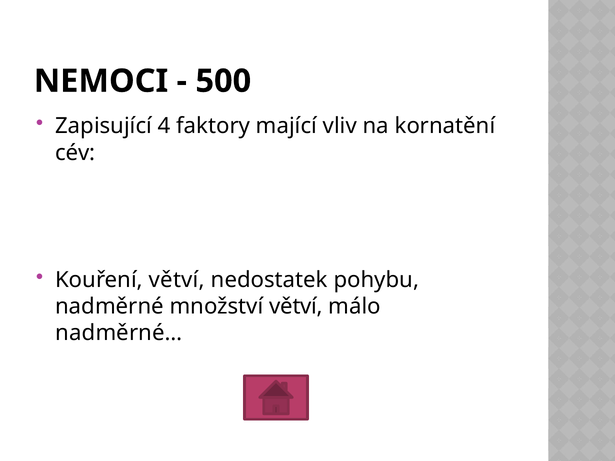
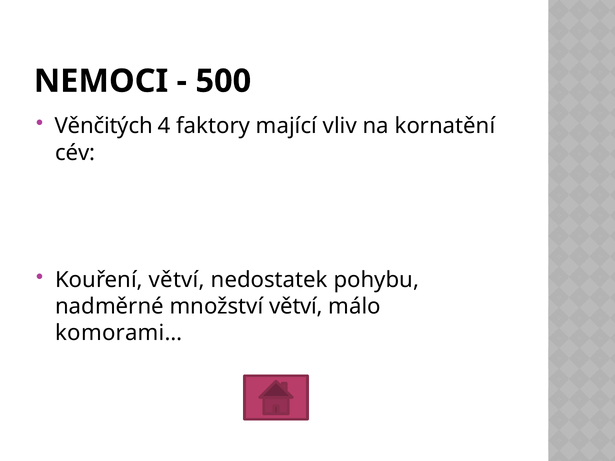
Zapisující: Zapisující -> Věnčitých (104, 126)
nadměrné…: nadměrné… -> komorami… (119, 333)
